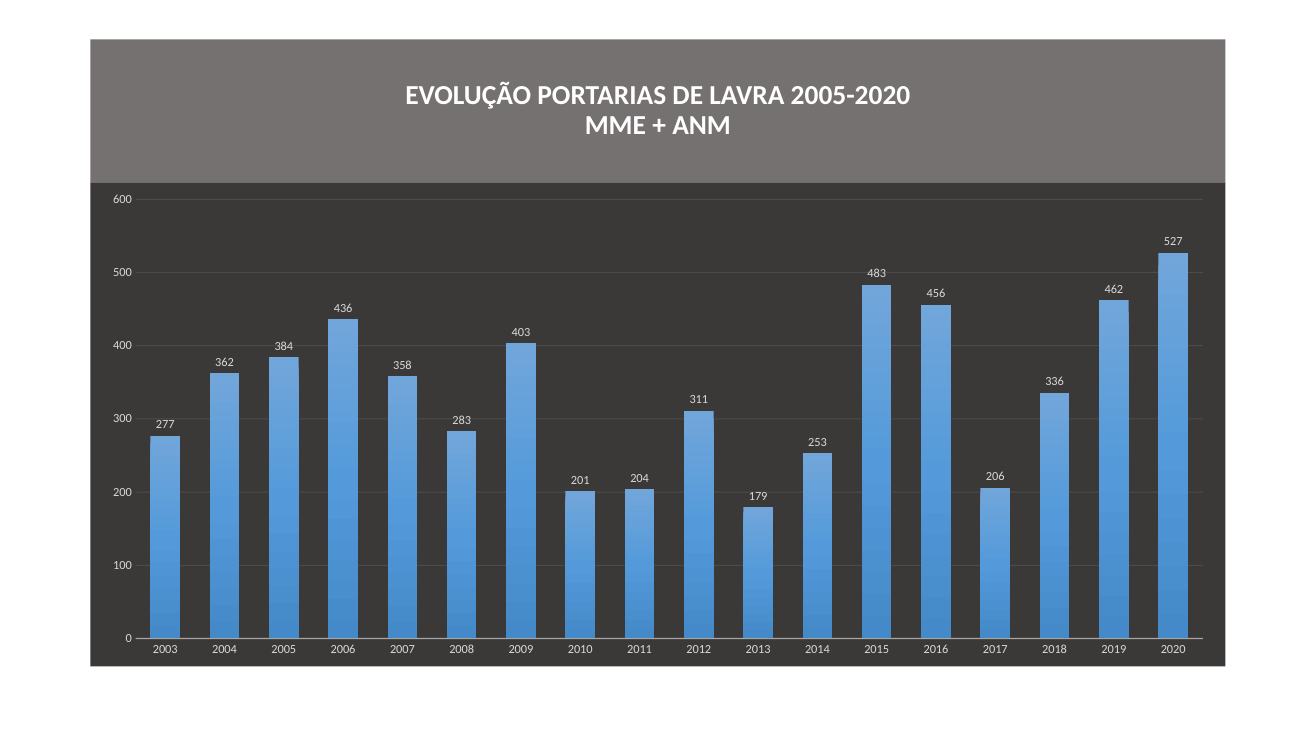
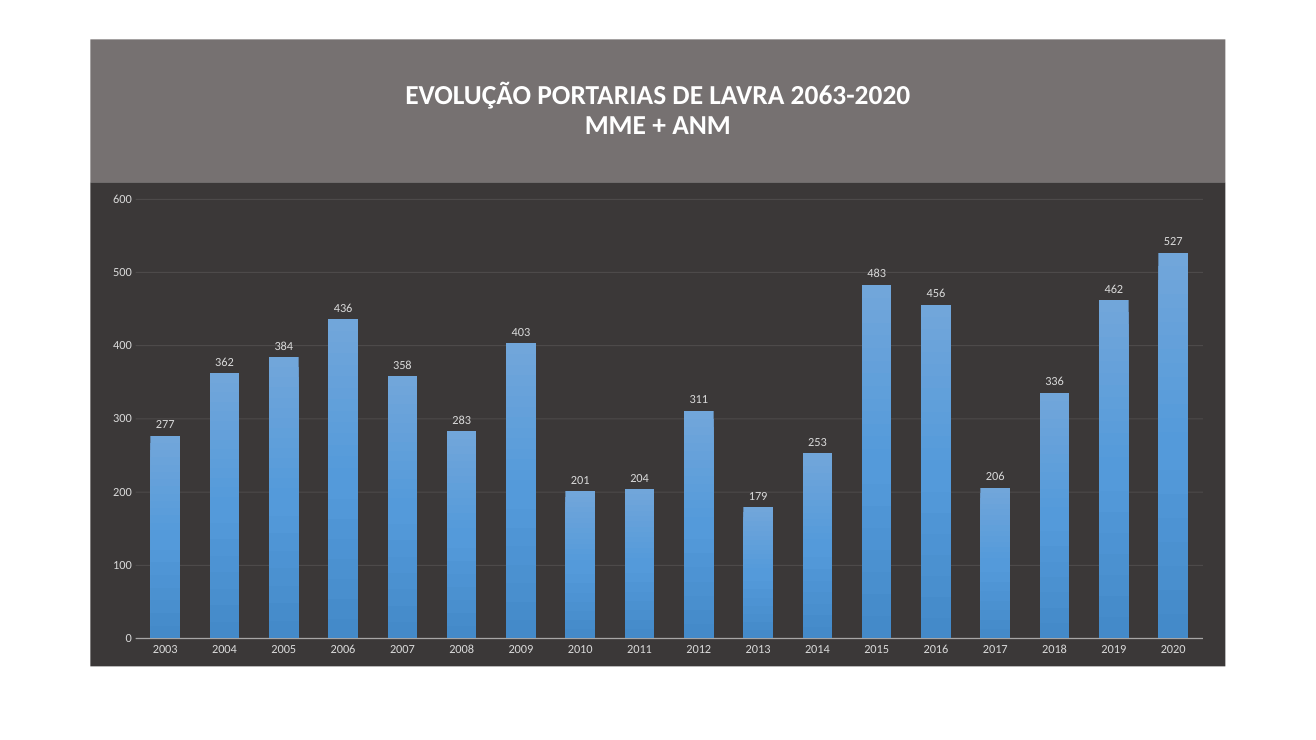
2005-2020: 2005-2020 -> 2063-2020 (851, 96)
